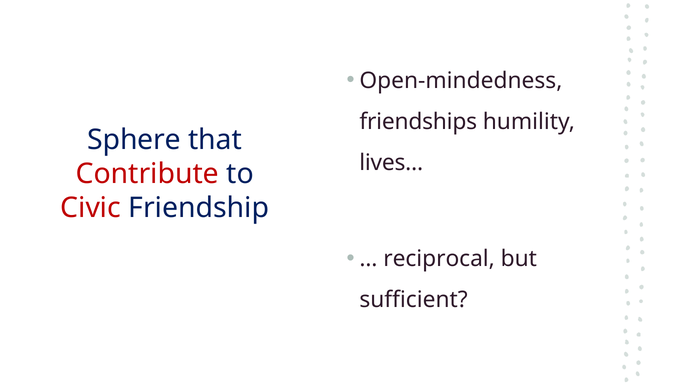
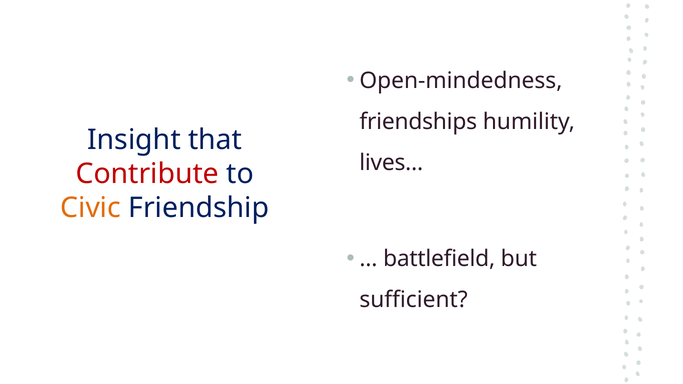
Sphere: Sphere -> Insight (134, 140)
Civic colour: red -> orange (91, 208)
reciprocal: reciprocal -> battlefield (439, 259)
